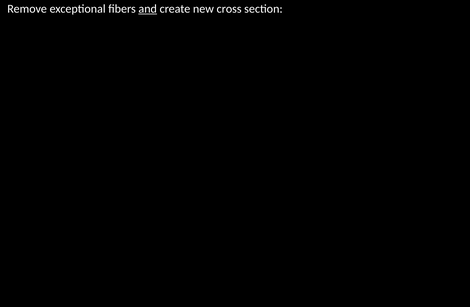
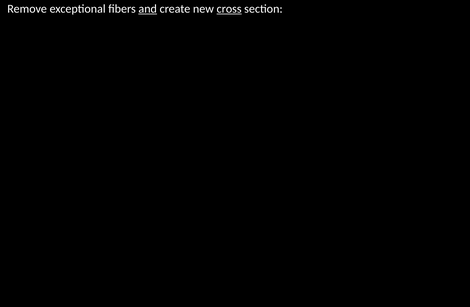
cross underline: none -> present (229, 9)
